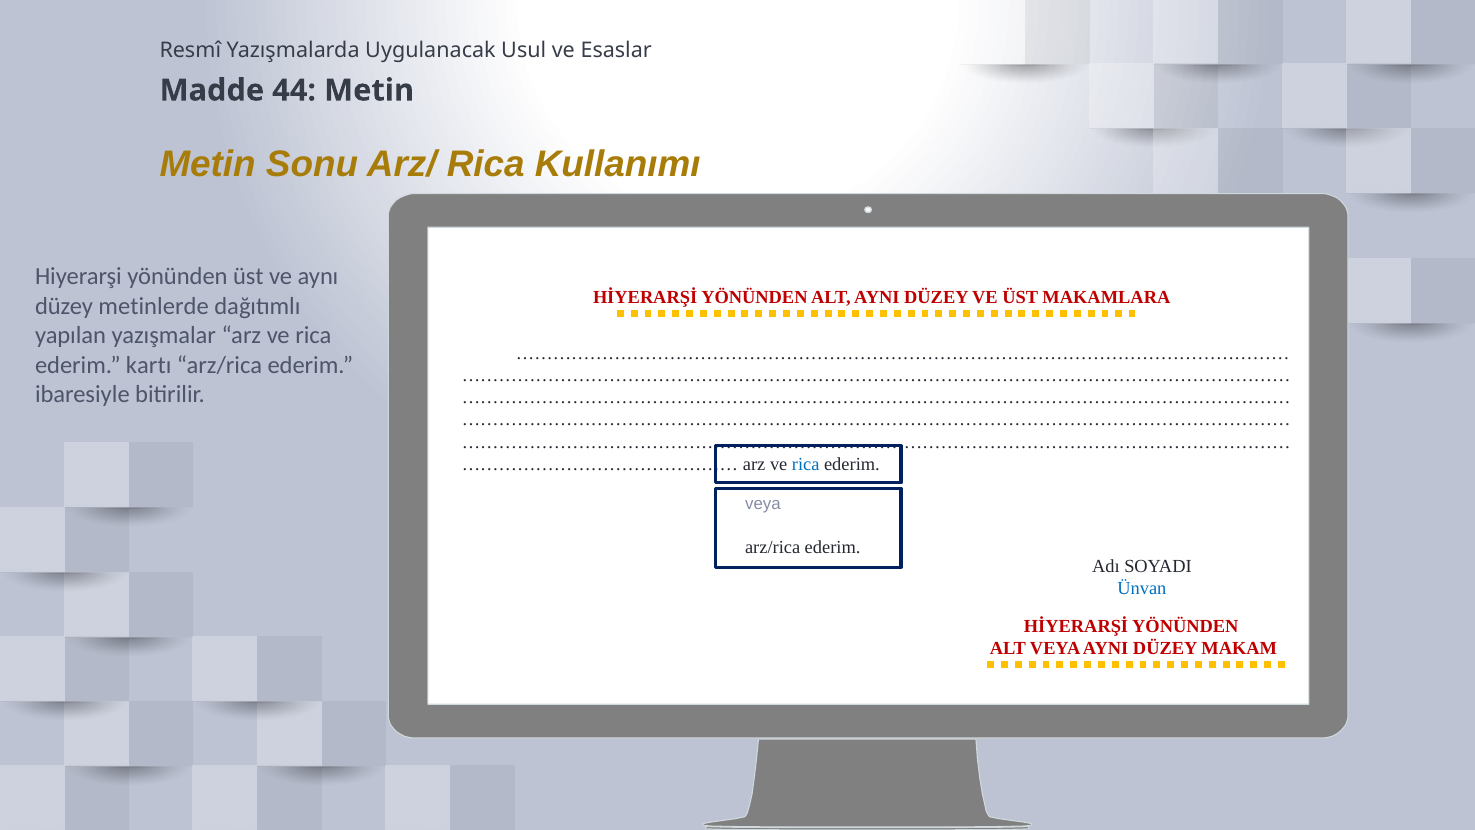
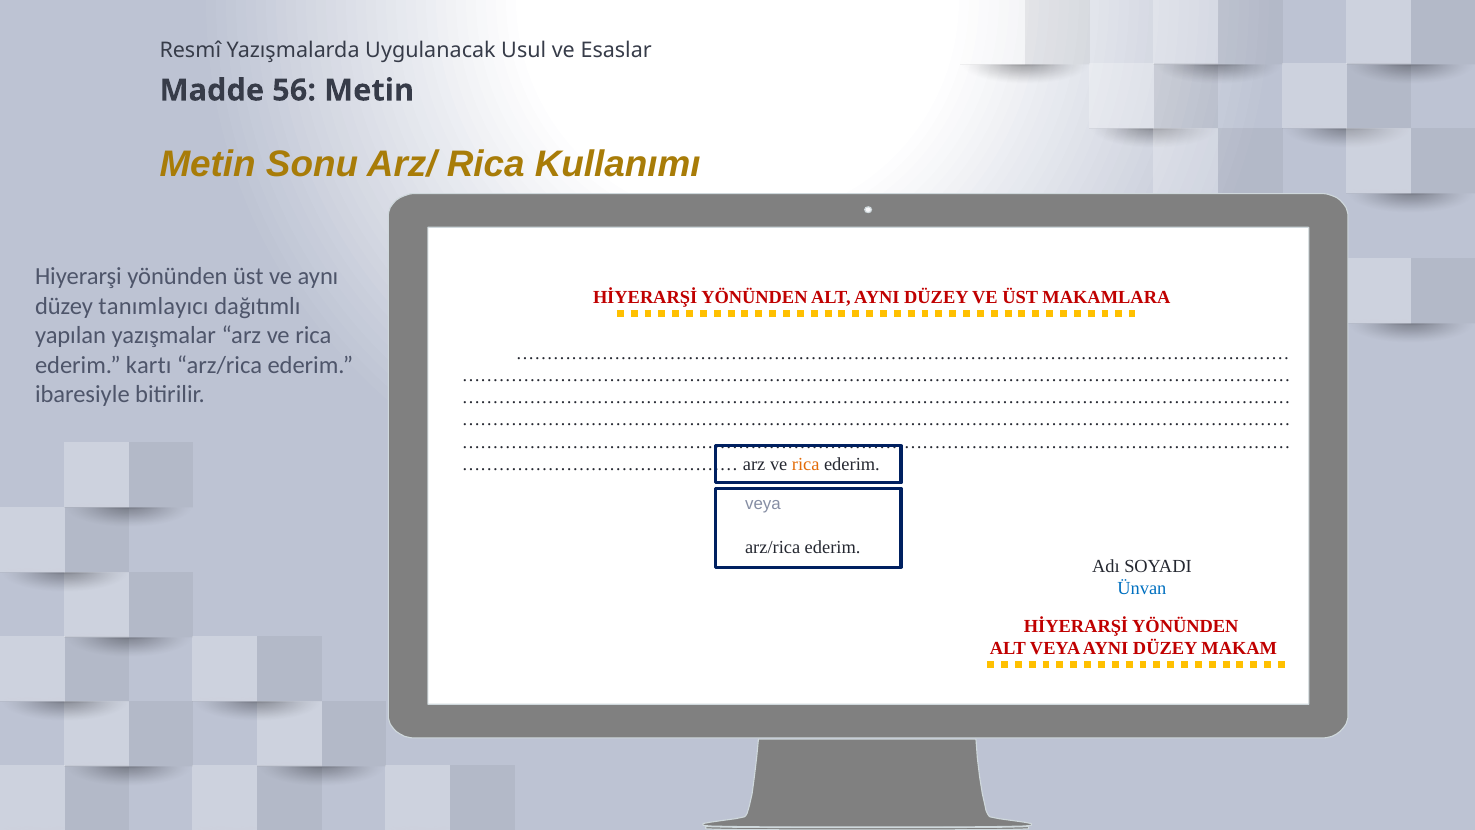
44: 44 -> 56 (294, 90)
metinlerde: metinlerde -> tanımlayıcı (154, 306)
rica colour: blue -> orange (806, 464)
